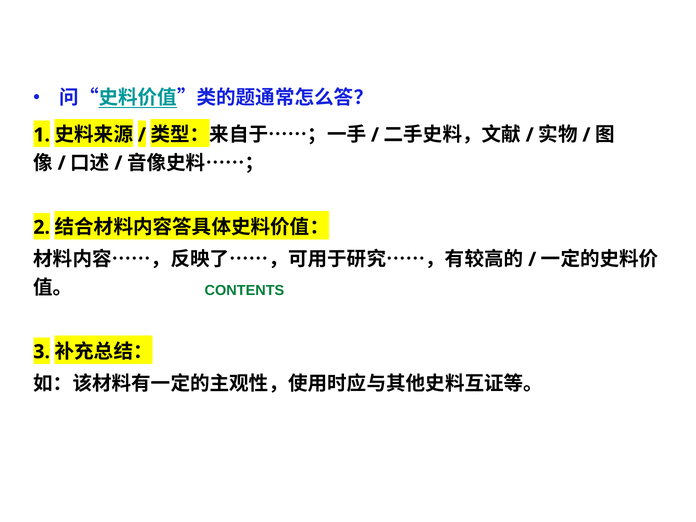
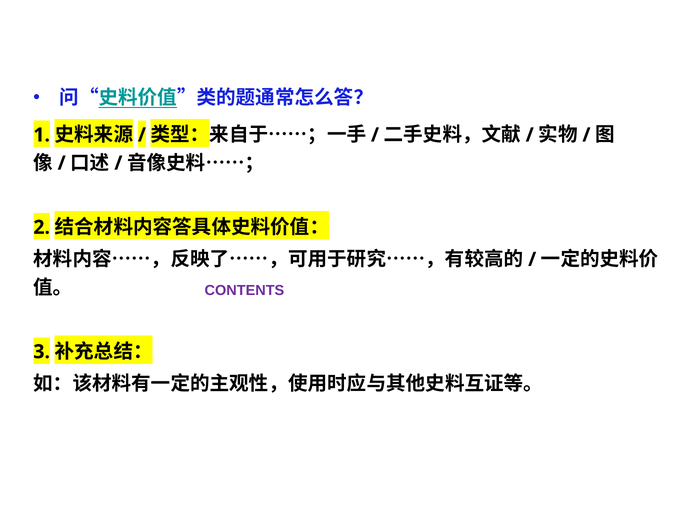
CONTENTS colour: green -> purple (244, 290)
